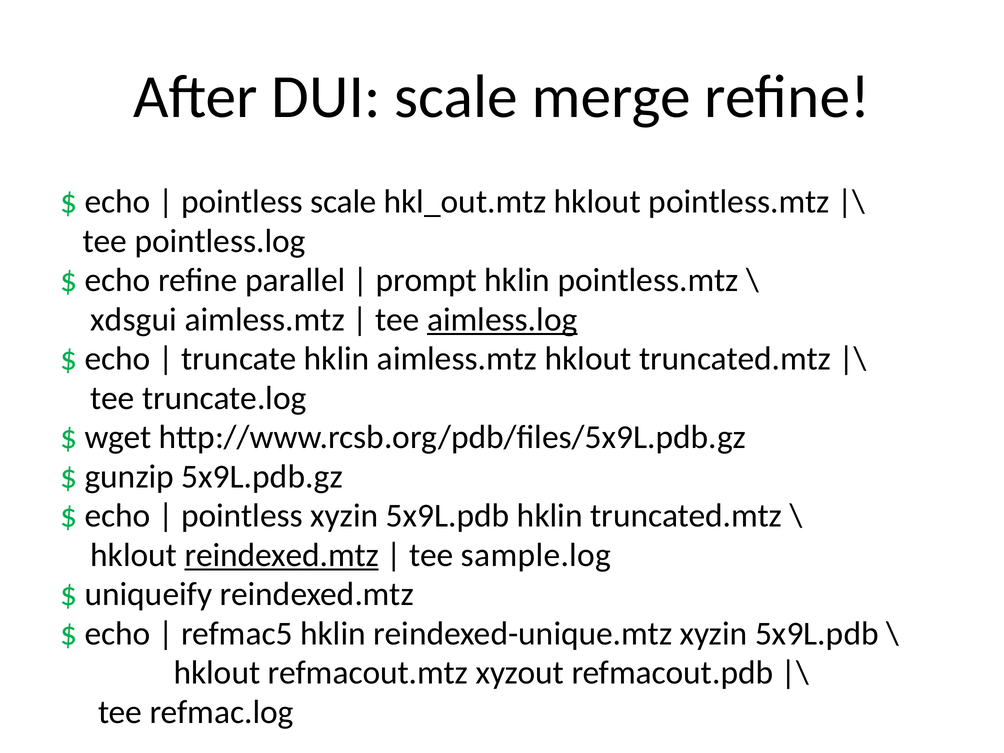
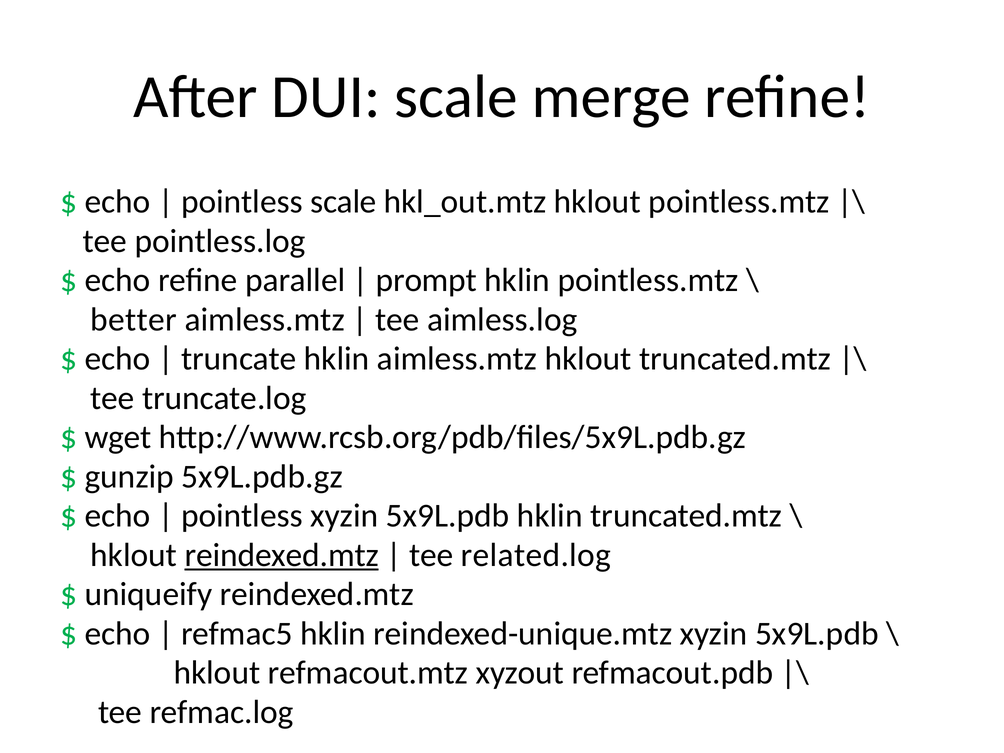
xdsgui: xdsgui -> better (134, 320)
aimless.log underline: present -> none (502, 320)
sample.log: sample.log -> related.log (536, 555)
